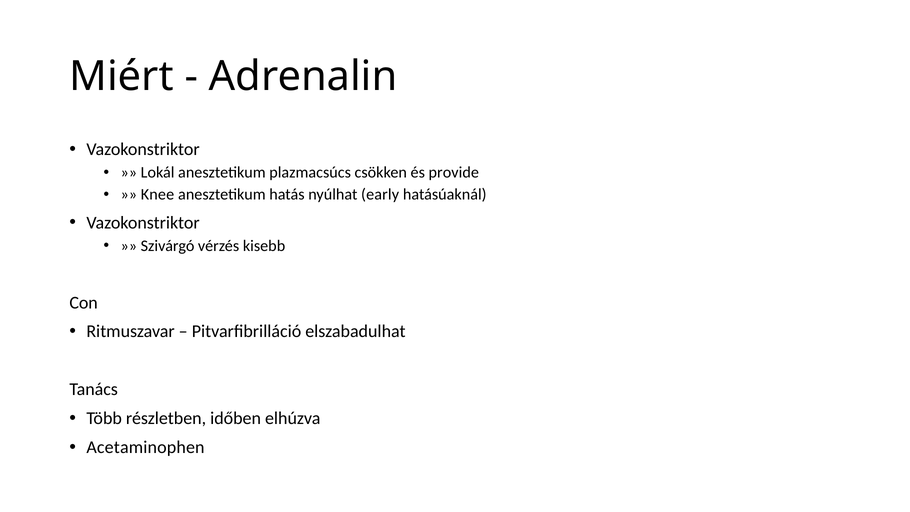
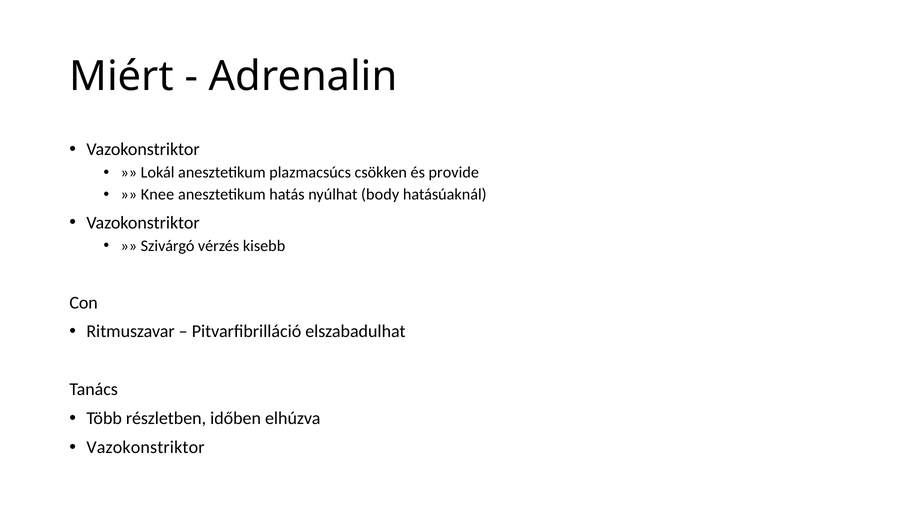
early: early -> body (380, 195)
Acetaminophen: Acetaminophen -> Vazokonstriktor (145, 447)
